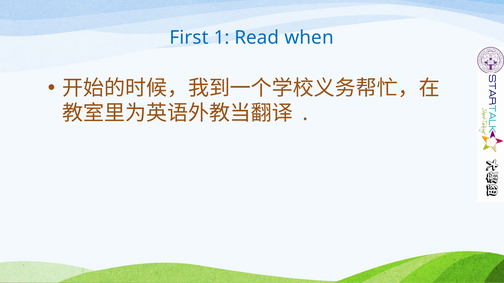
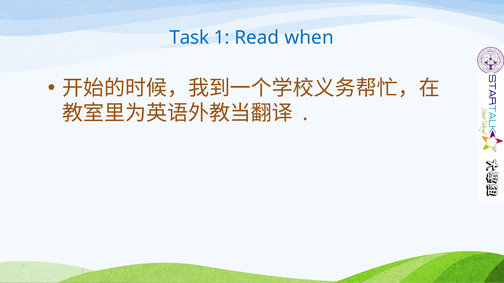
First: First -> Task (189, 38)
